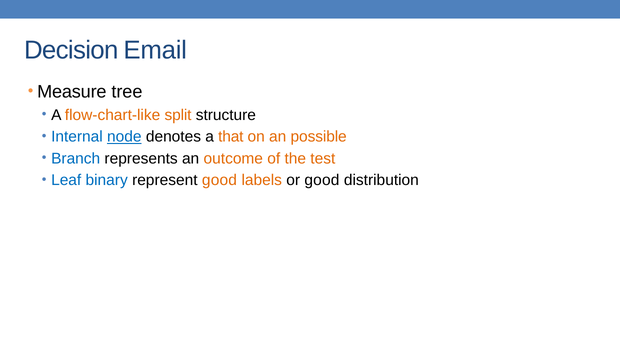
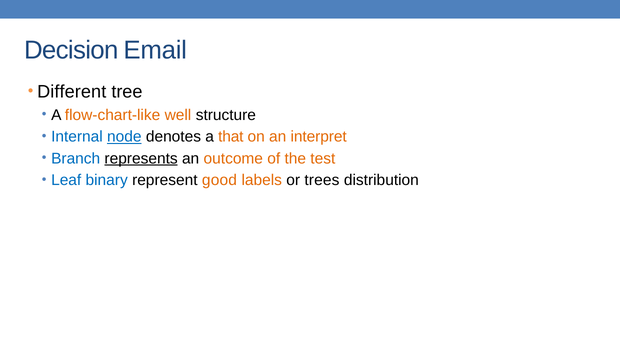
Measure: Measure -> Different (72, 92)
split: split -> well (178, 115)
possible: possible -> interpret (319, 137)
represents underline: none -> present (141, 158)
or good: good -> trees (322, 180)
